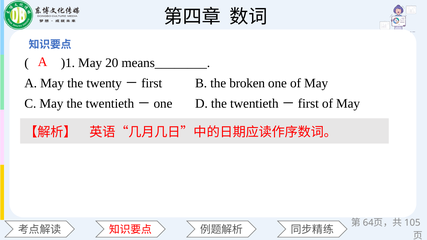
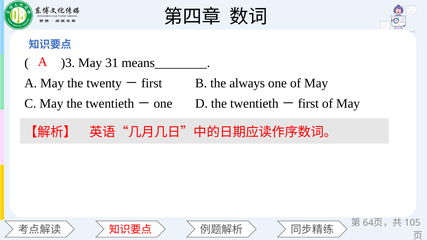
)1: )1 -> )3 (68, 63)
20: 20 -> 31 (112, 63)
broken: broken -> always (247, 83)
